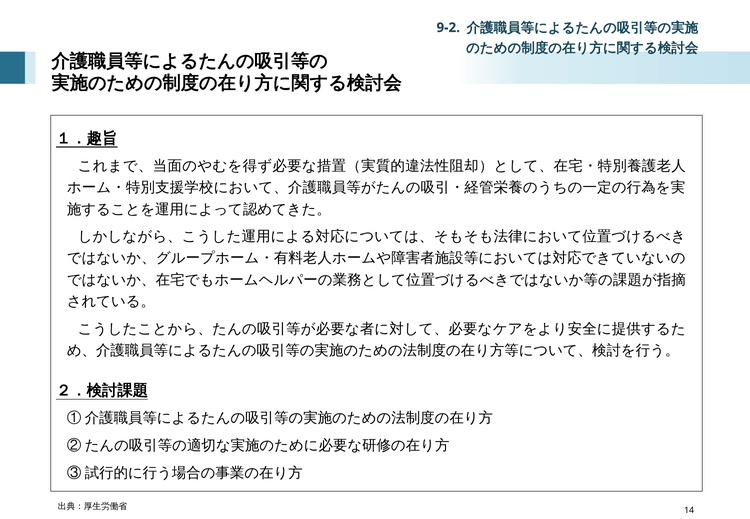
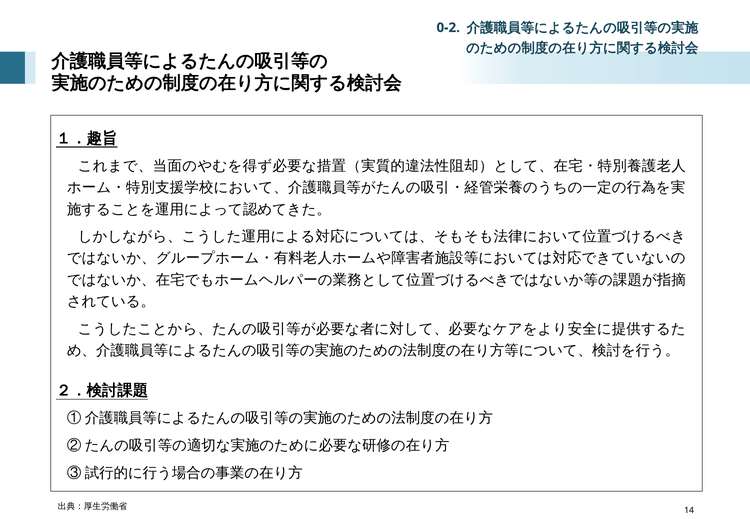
9-2: 9-2 -> 0-2 (448, 28)
